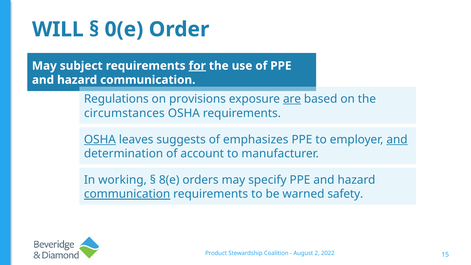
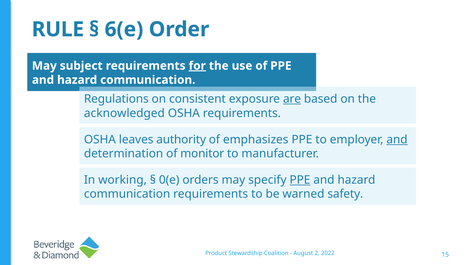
WILL: WILL -> RULE (58, 29)
0(e: 0(e -> 6(e (124, 29)
provisions: provisions -> consistent (197, 99)
circumstances: circumstances -> acknowledged (124, 113)
OSHA underline: present -> none (100, 140)
suggests: suggests -> authority (181, 140)
account: account -> monitor (202, 154)
8(e: 8(e -> 0(e (169, 180)
PPE underline: none -> present (300, 180)
communication underline: present -> none (127, 194)
